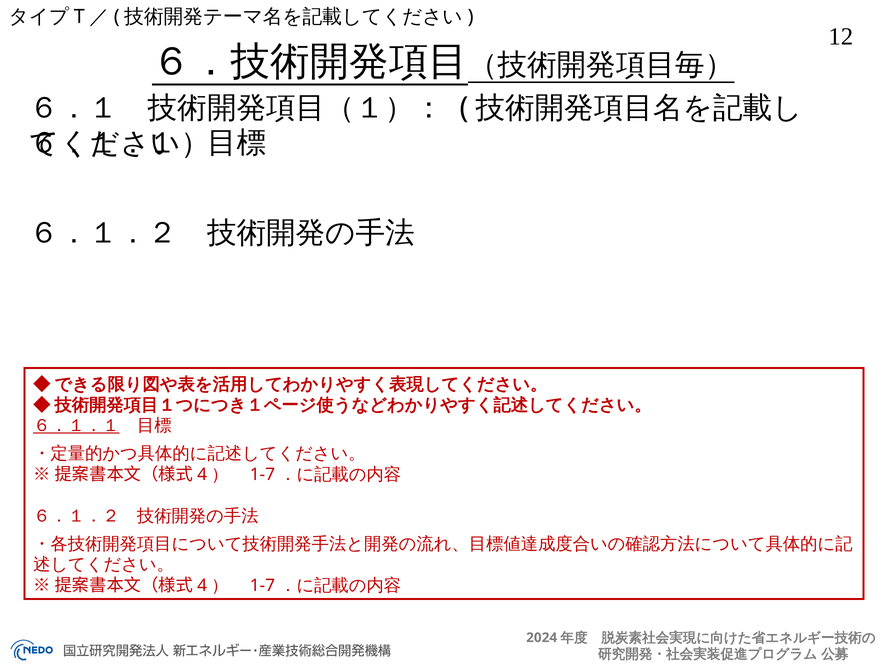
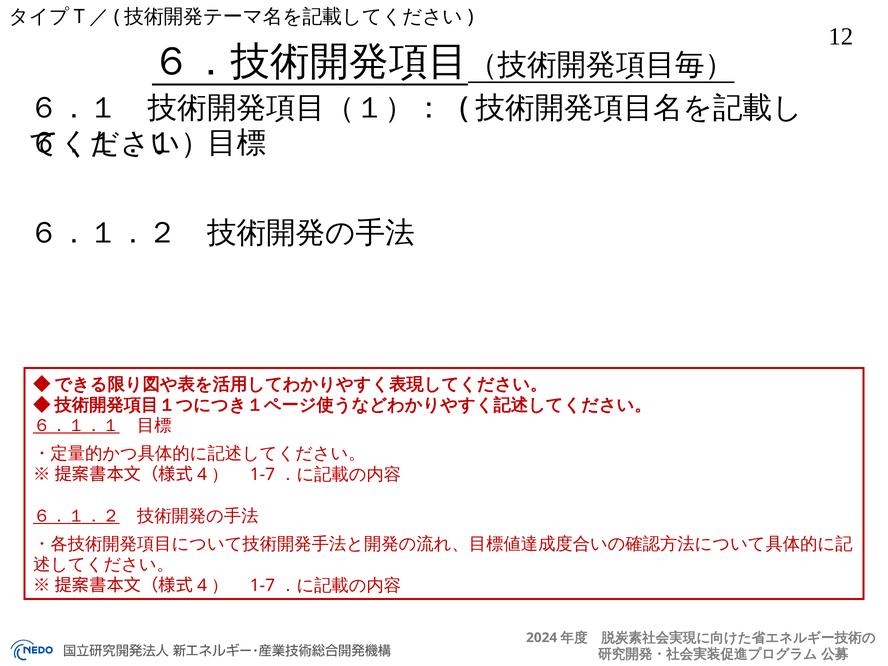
６．１．２ underline: none -> present (76, 516)
